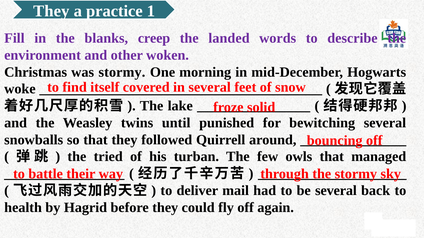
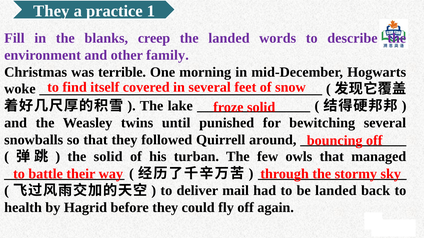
woken: woken -> family (167, 55)
was stormy: stormy -> terrible (122, 72)
the tried: tried -> solid (108, 157)
be several: several -> landed (336, 191)
